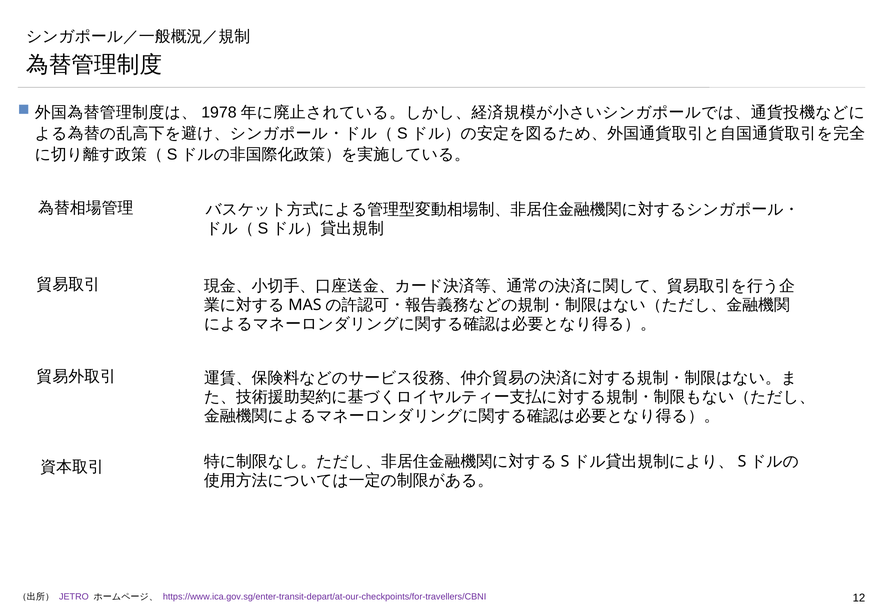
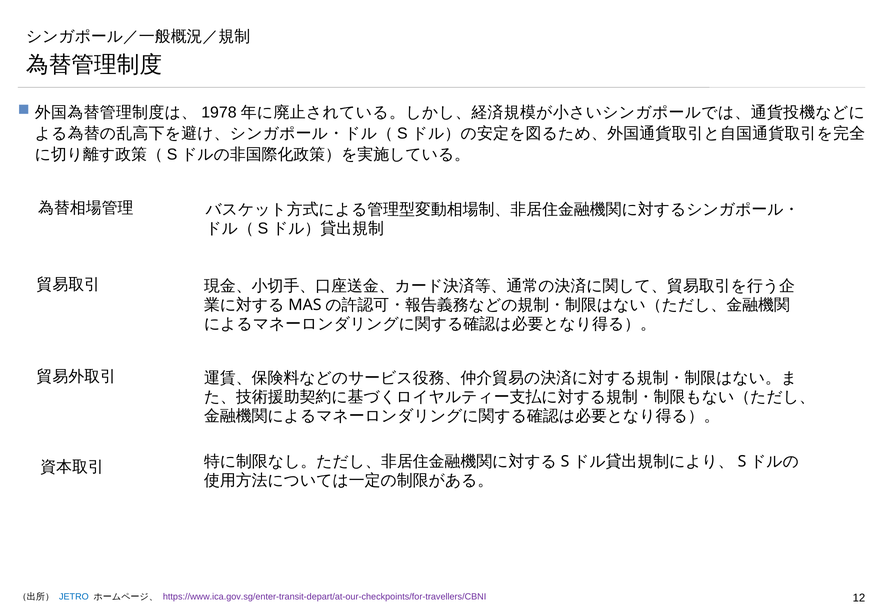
JETRO colour: purple -> blue (74, 597)
